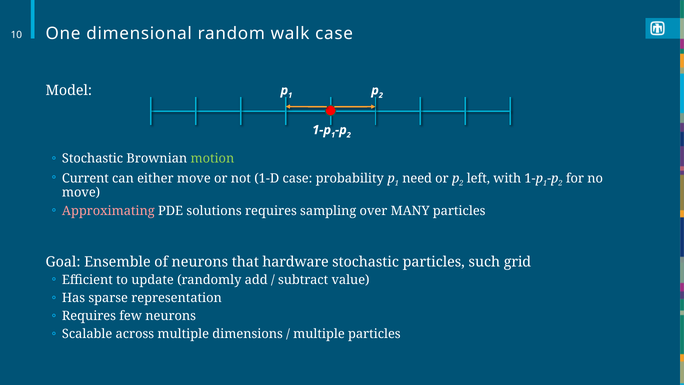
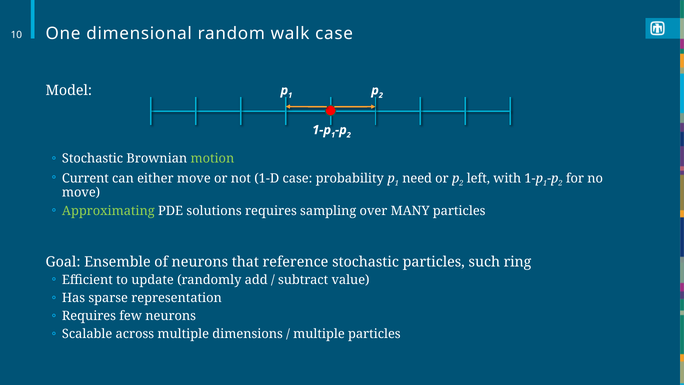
Approximating colour: pink -> light green (108, 211)
hardware: hardware -> reference (295, 262)
grid: grid -> ring (517, 262)
